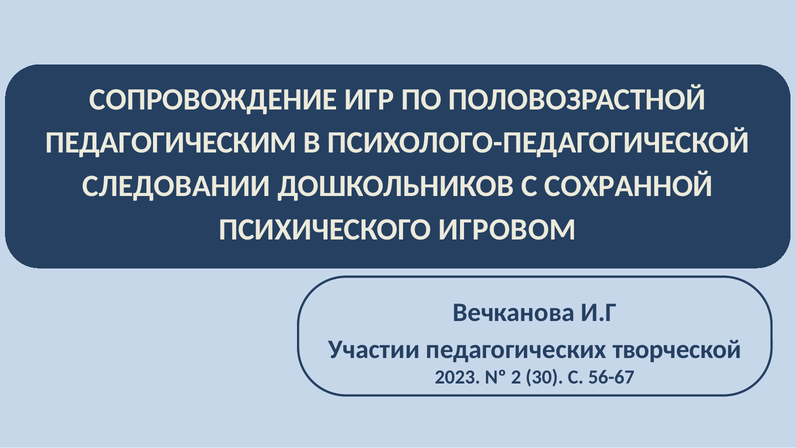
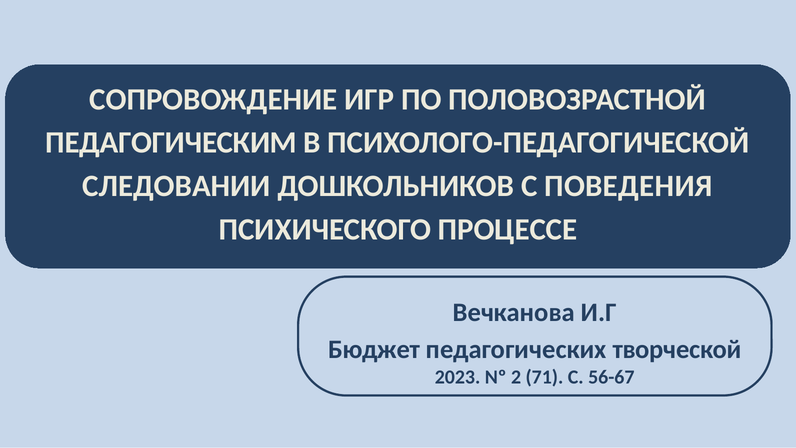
СОХРАННОЙ: СОХРАННОЙ -> ПОВЕДЕНИЯ (629, 186)
ИГРОВОМ: ИГРОВОМ -> ПРОЦЕССЕ (508, 229)
Участии: Участии -> Бюджет (374, 349)
30: 30 -> 71 (544, 377)
